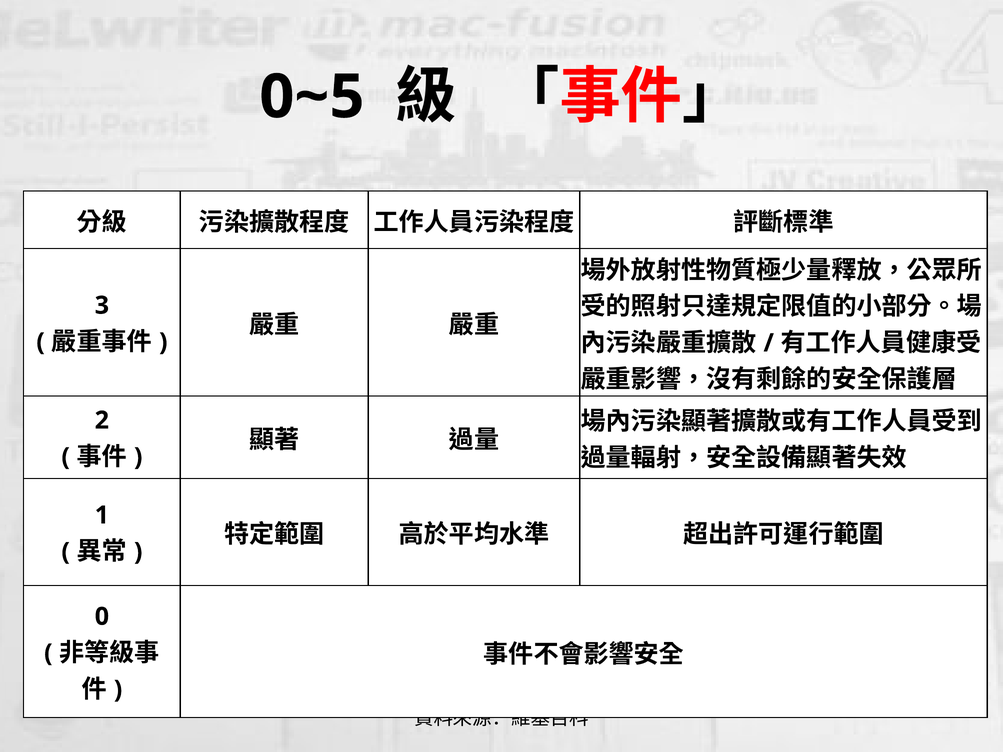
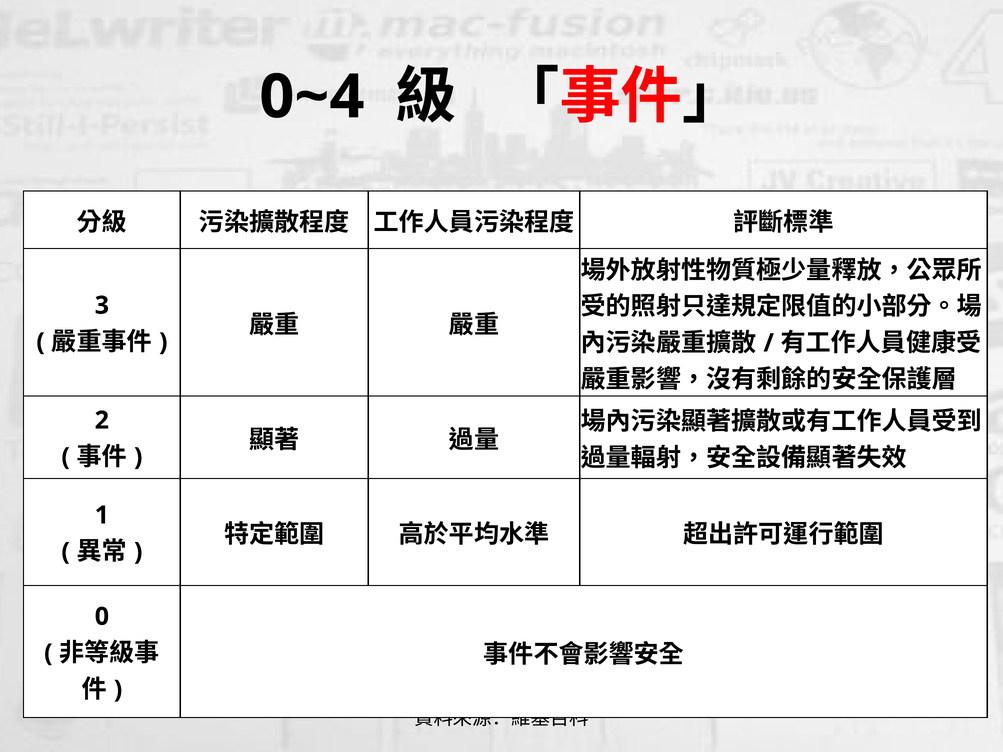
0~5: 0~5 -> 0~4 (312, 97)
